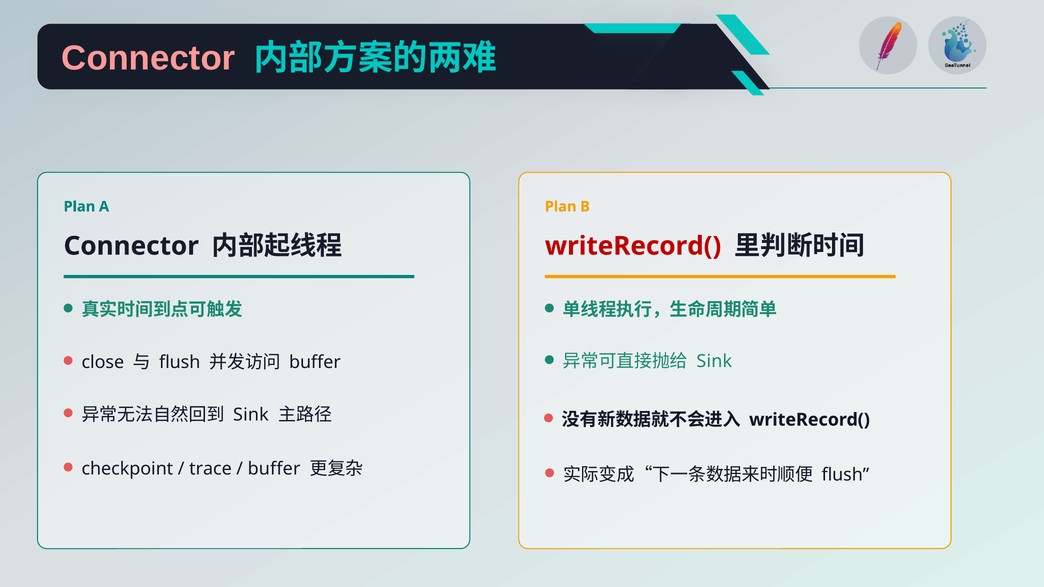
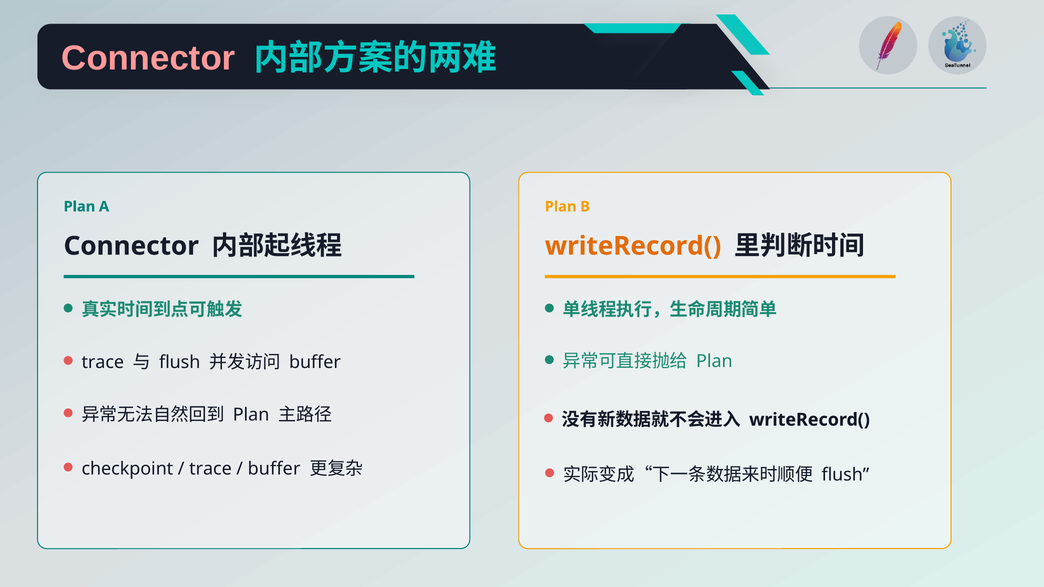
writeRecord( colour: red -> orange (633, 246)
Sink: Sink -> Plan (714, 362)
close: close -> trace (103, 362)
Sink: Sink -> Plan (251, 415)
